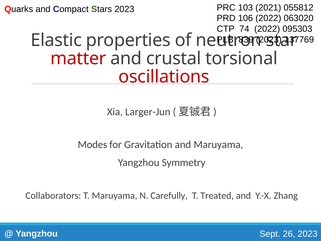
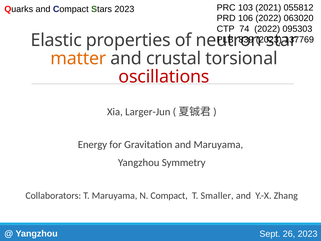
matter colour: red -> orange (78, 58)
Modes: Modes -> Energy (92, 145)
N Carefully: Carefully -> Compact (169, 195)
Treated: Treated -> Smaller (217, 195)
